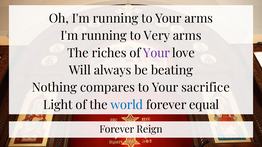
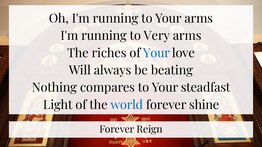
Your colour: purple -> blue (157, 53)
sacrifice: sacrifice -> steadfast (206, 88)
equal: equal -> shine (204, 105)
